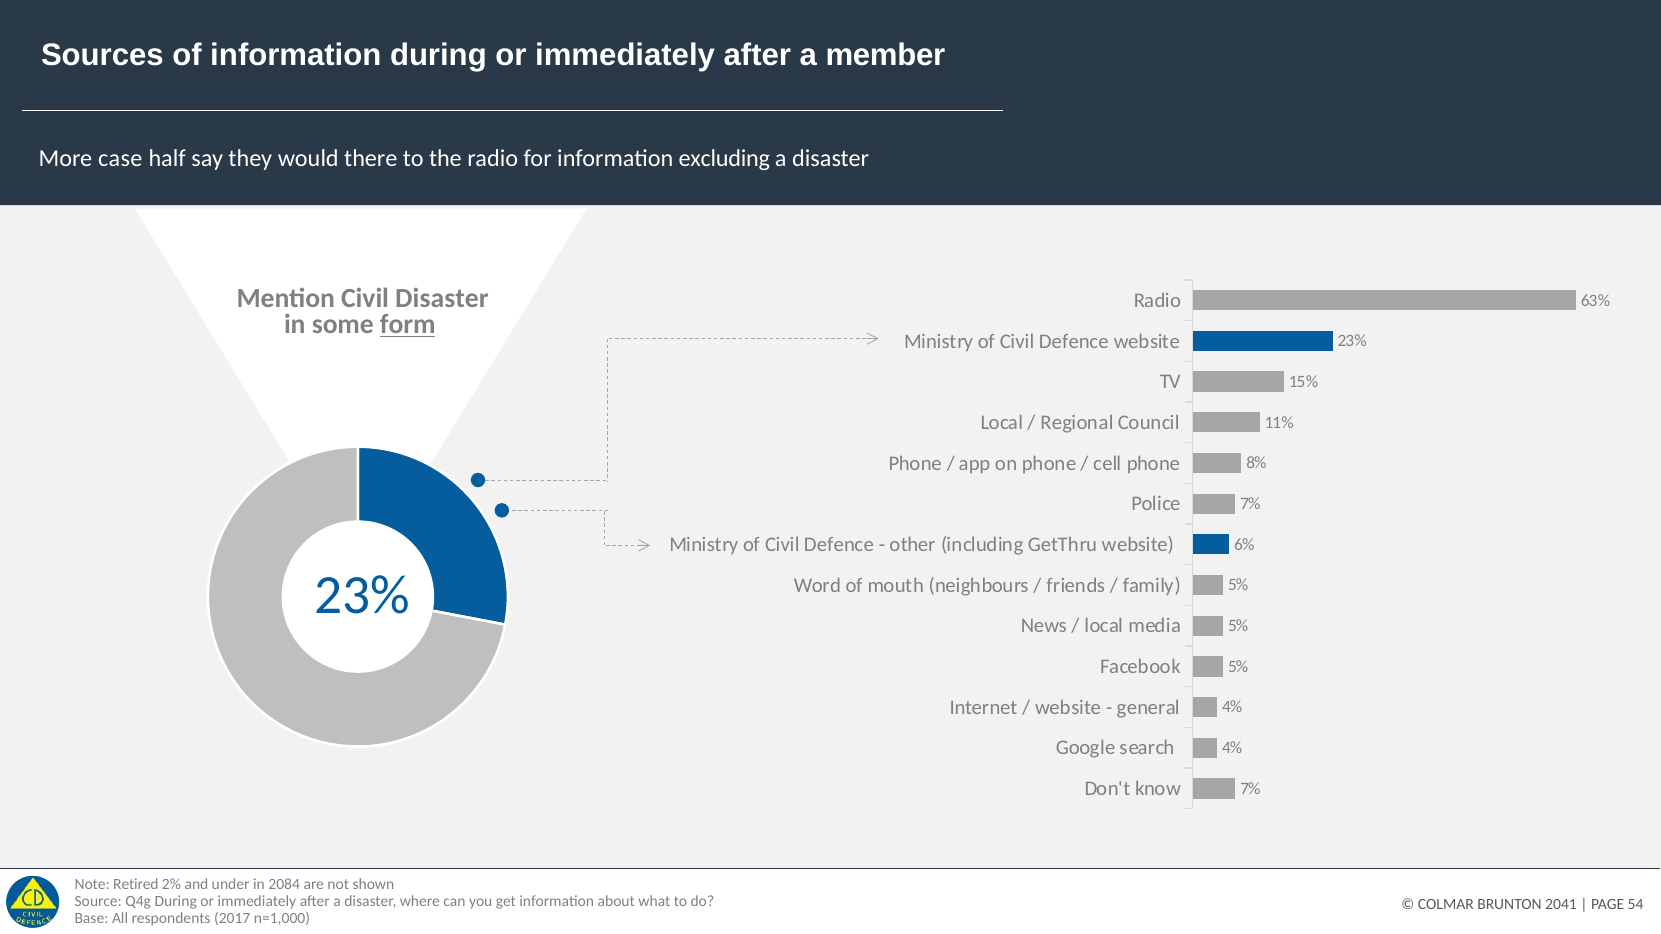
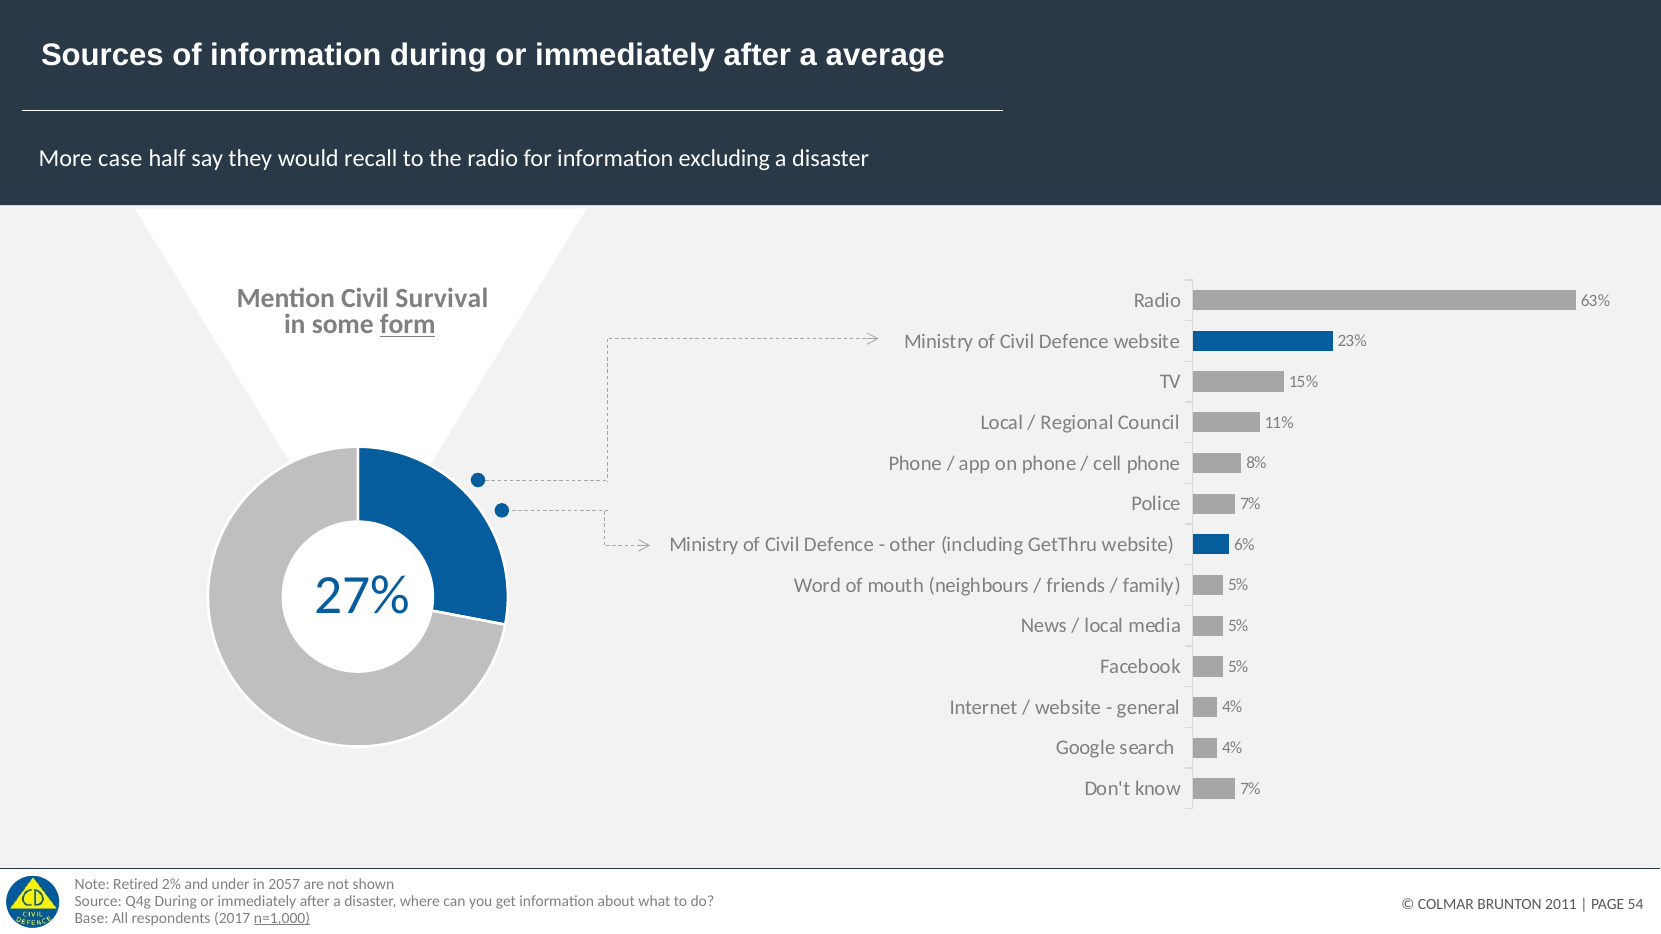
member: member -> average (885, 55)
there: there -> recall (371, 159)
Civil Disaster: Disaster -> Survival (442, 298)
23%: 23% -> 27% (362, 595)
2084: 2084 -> 2057 (284, 885)
2041: 2041 -> 2011 (1561, 904)
n=1,000 underline: none -> present (282, 919)
